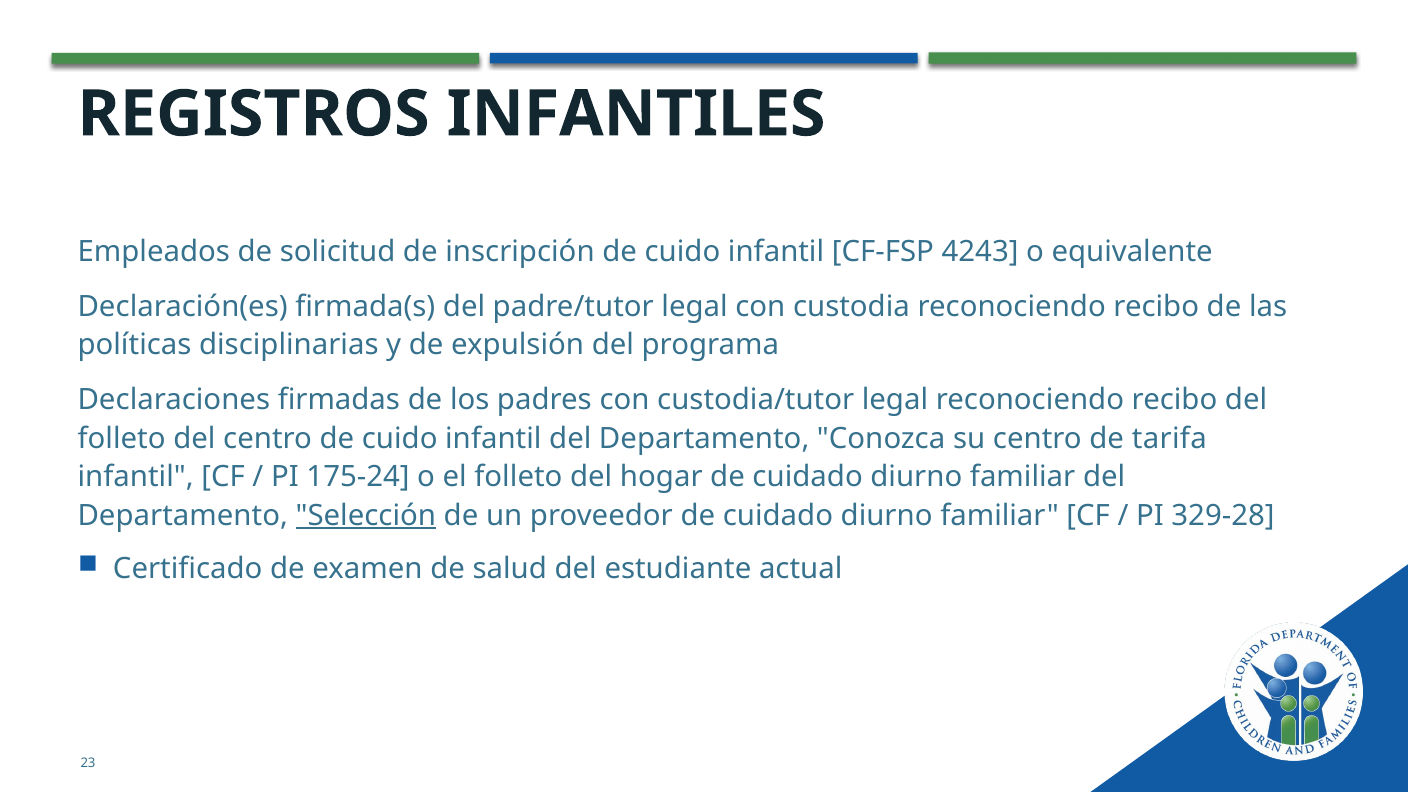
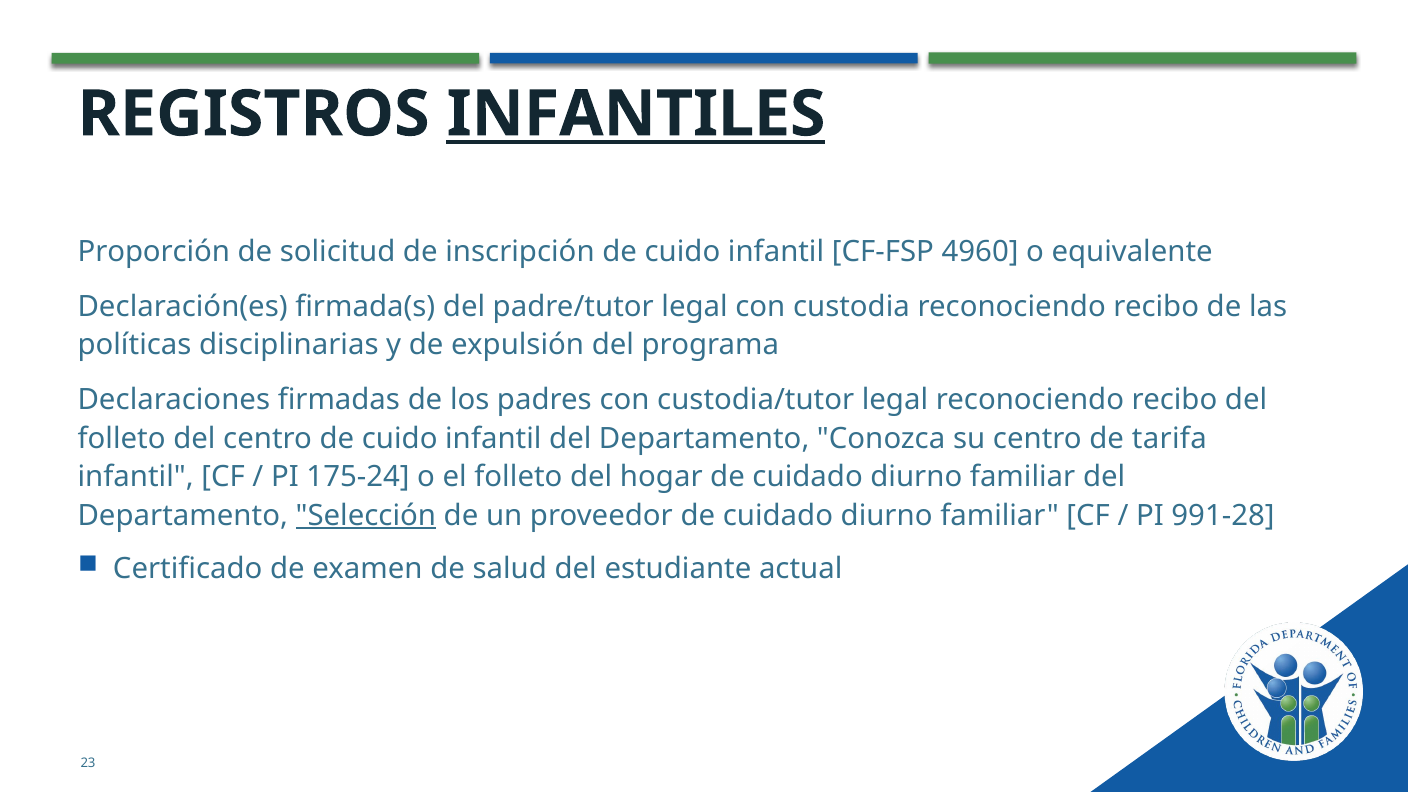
INFANTILES underline: none -> present (636, 114)
Empleados: Empleados -> Proporción (154, 252)
4243: 4243 -> 4960 (980, 252)
329-28: 329-28 -> 991-28 (1223, 516)
